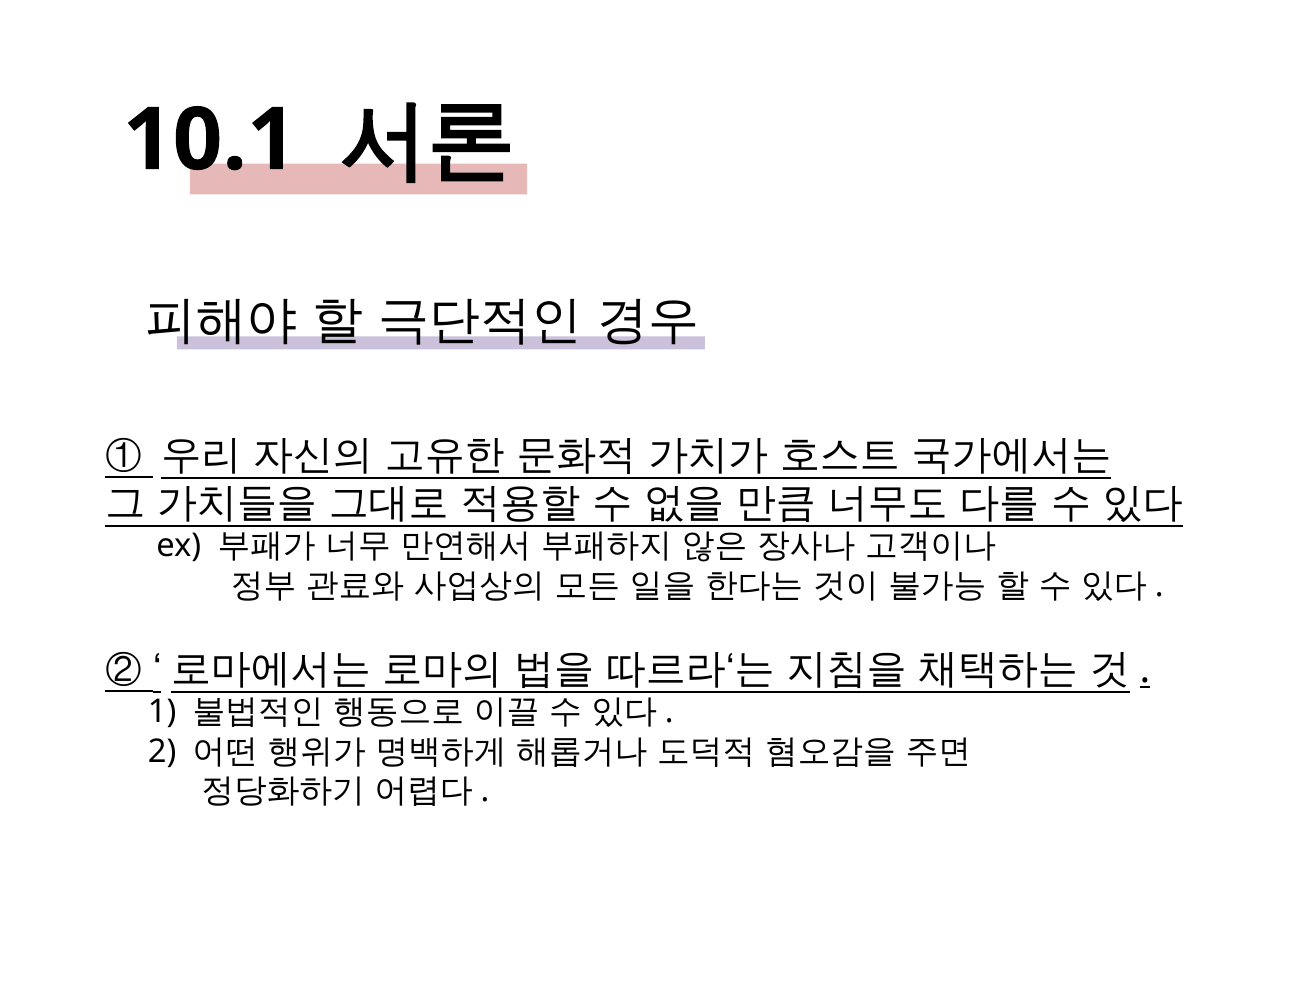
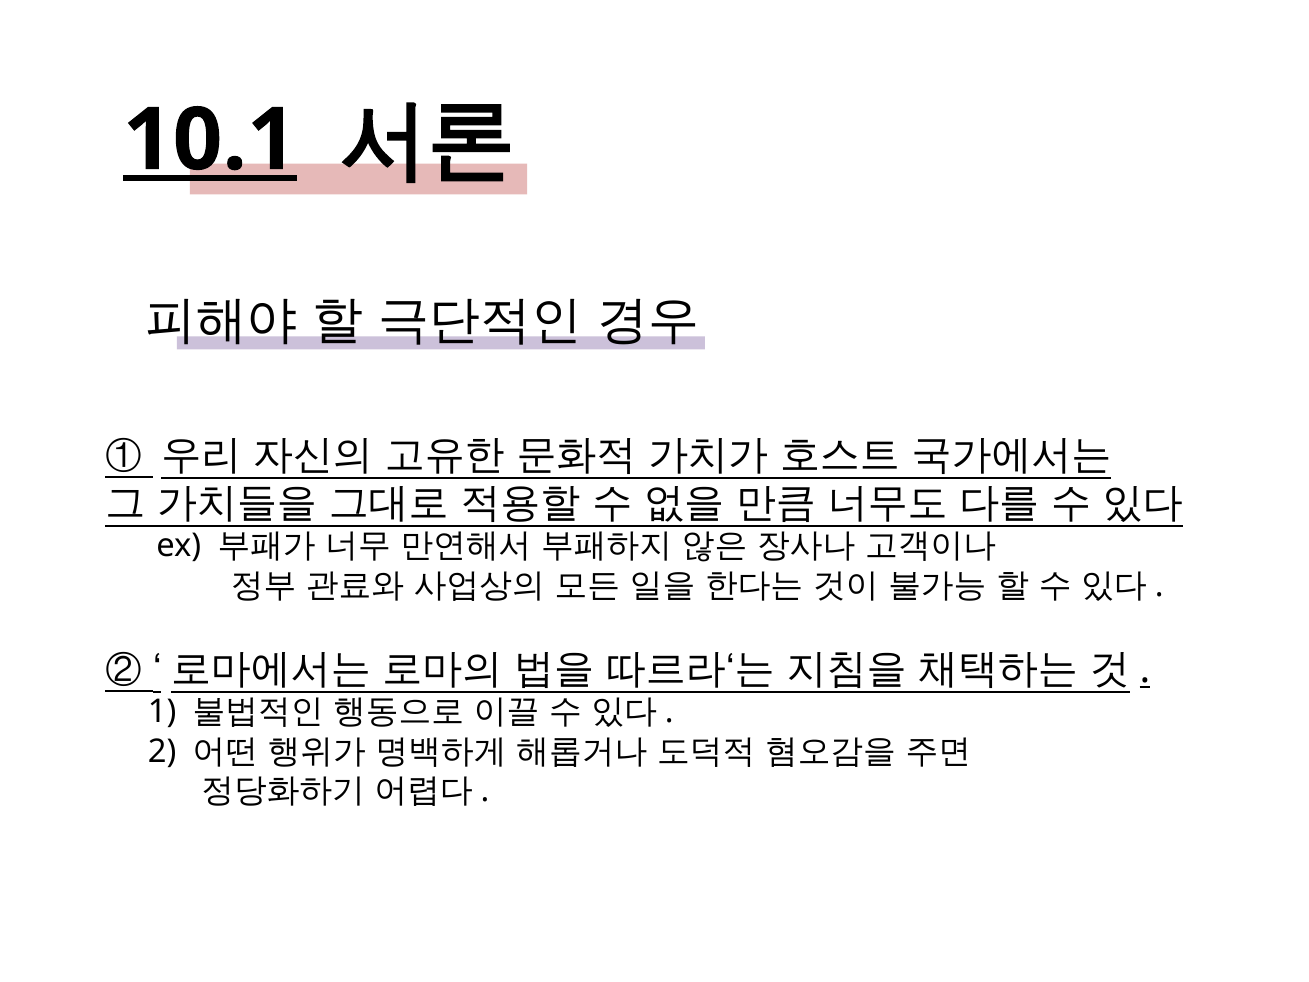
10.1 underline: none -> present (210, 140)
